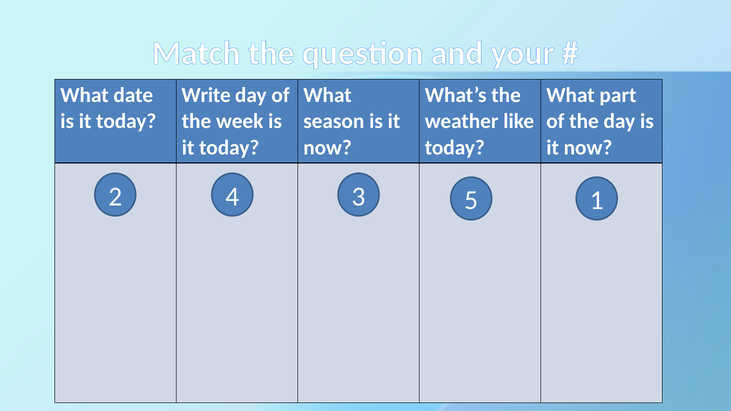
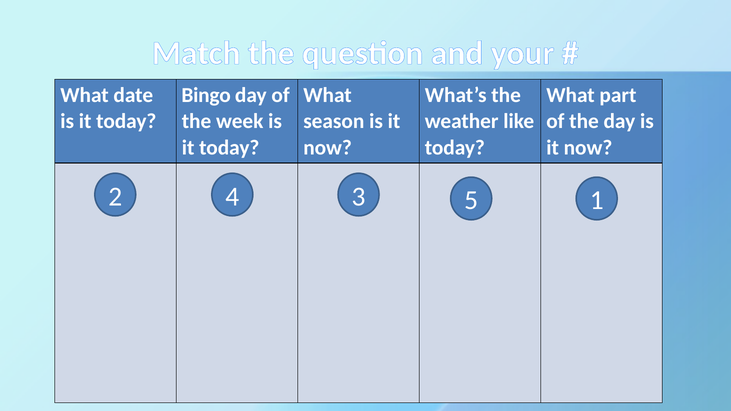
Write: Write -> Bingo (206, 95)
